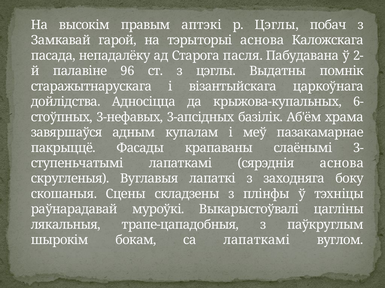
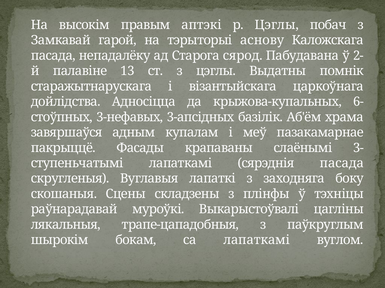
тэрыторыі аснова: аснова -> аснову (262, 40)
пасля: пасля -> сярод (243, 56)
96: 96 -> 13 (128, 71)
сярэднія аснова: аснова -> пасада (342, 164)
